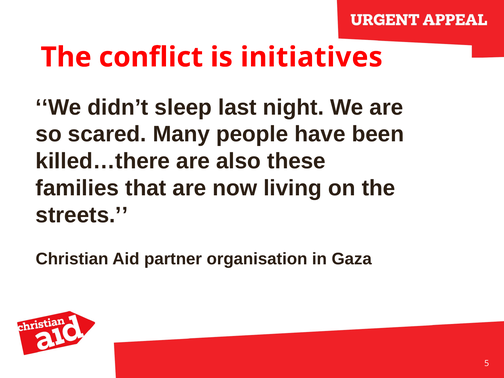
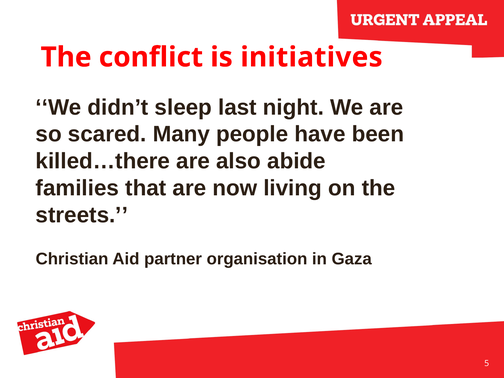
these: these -> abide (297, 161)
